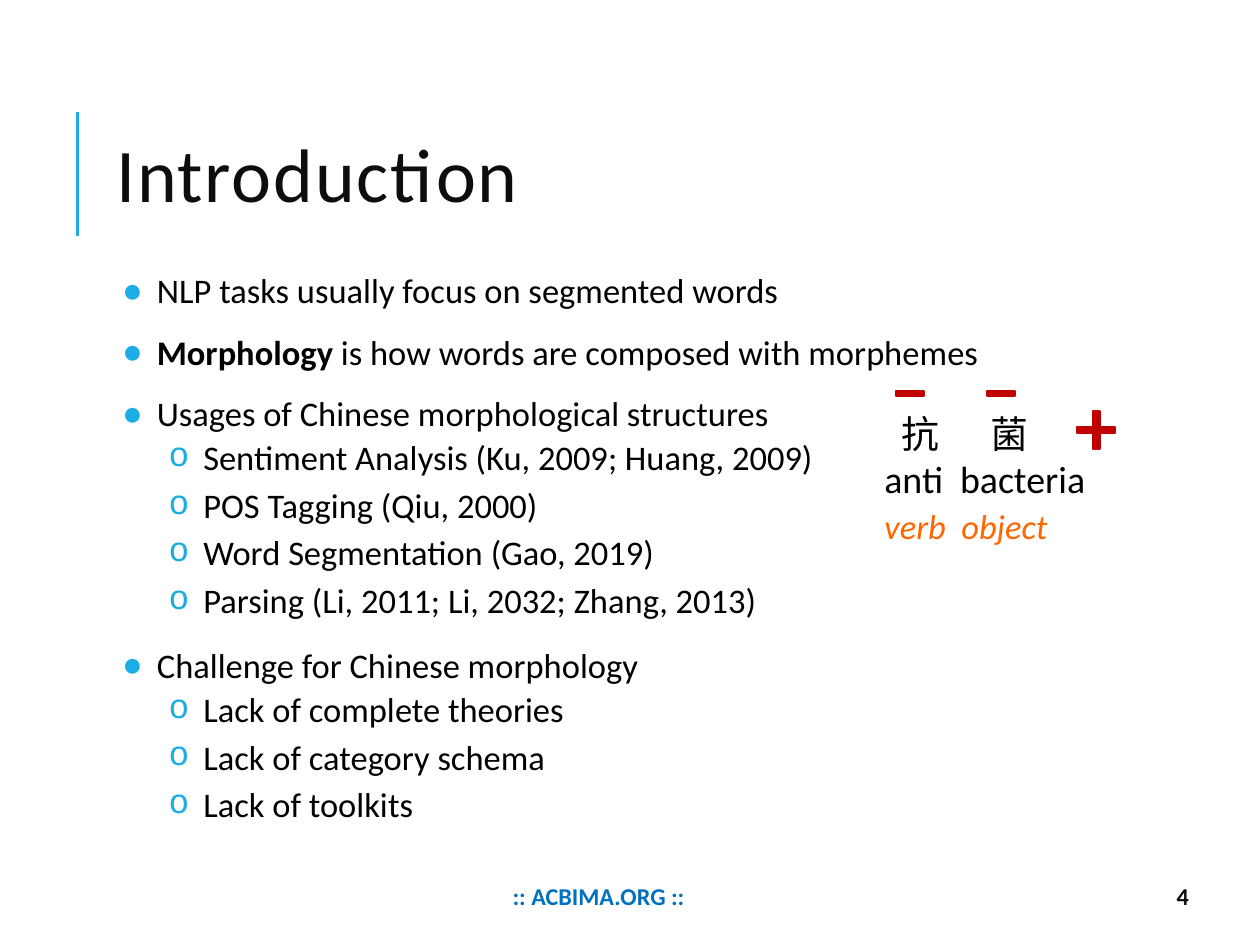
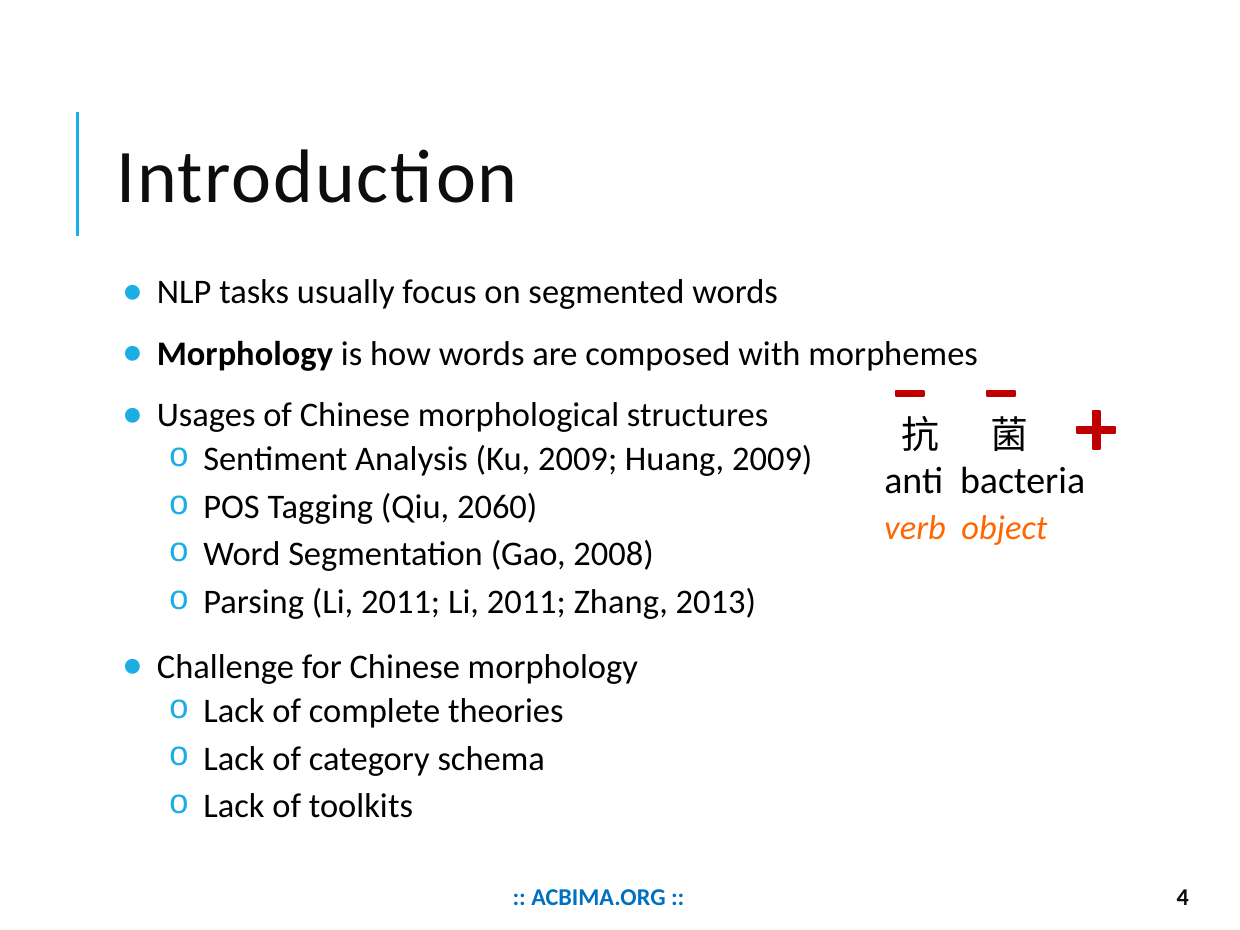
2000: 2000 -> 2060 (497, 507)
2019: 2019 -> 2008 (614, 554)
2011 Li 2032: 2032 -> 2011 (526, 602)
